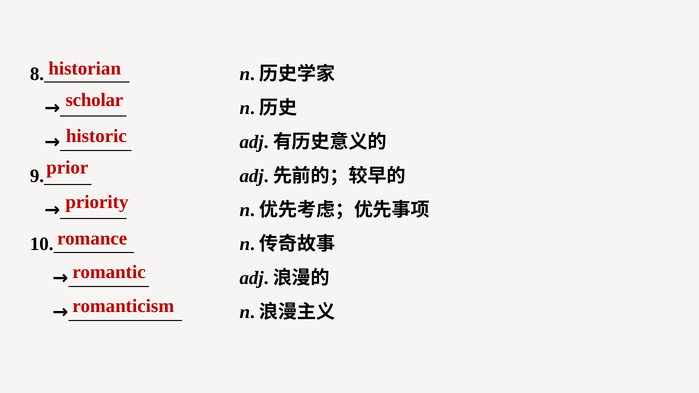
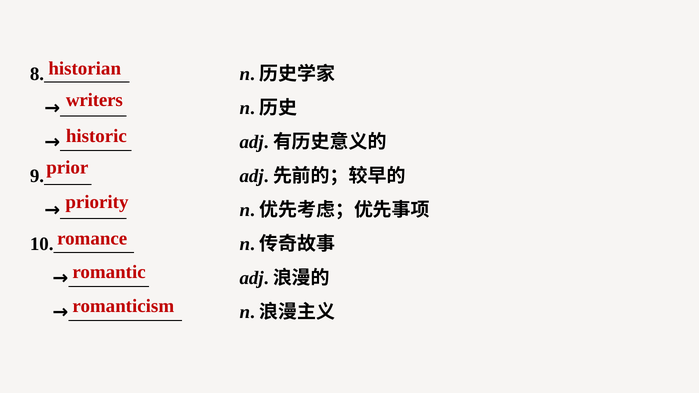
scholar: scholar -> writers (94, 100)
